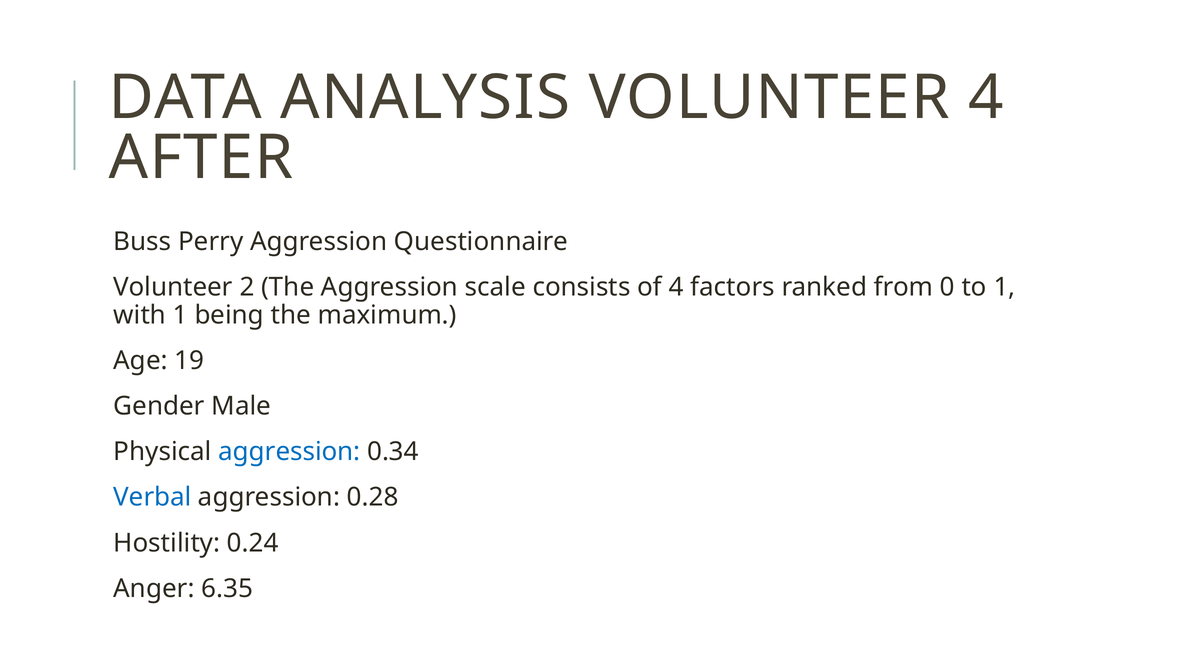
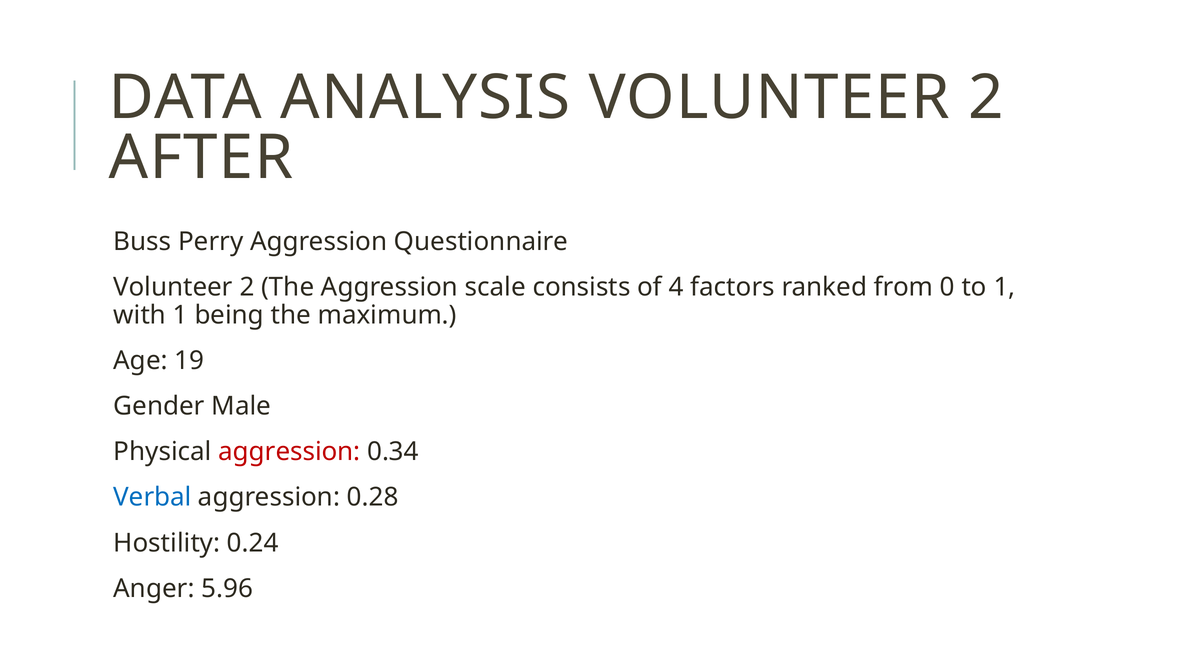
ANALYSIS VOLUNTEER 4: 4 -> 2 (986, 98)
aggression colour: blue -> red (289, 452)
6.35: 6.35 -> 5.96 (227, 588)
